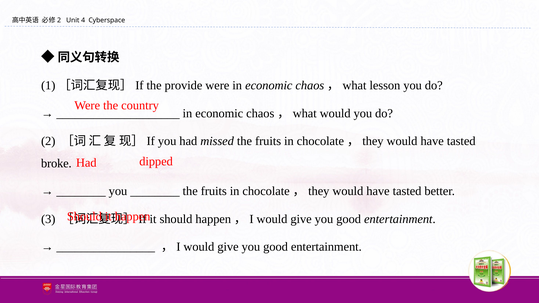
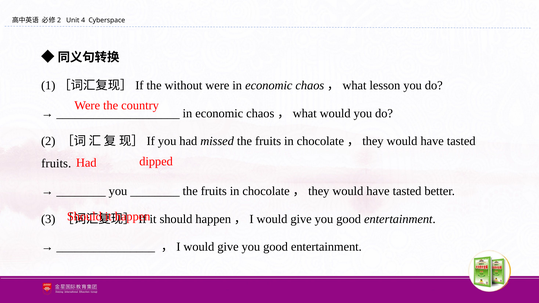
provide: provide -> without (183, 86)
broke: broke -> fruits (56, 163)
